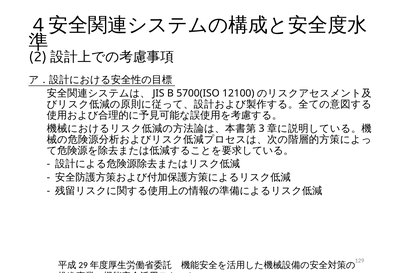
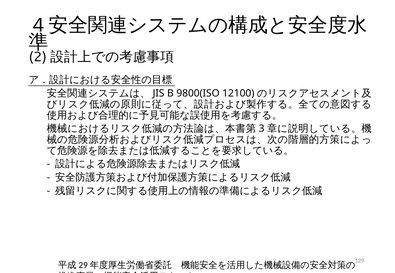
5700(ISO: 5700(ISO -> 9800(ISO (198, 93)
